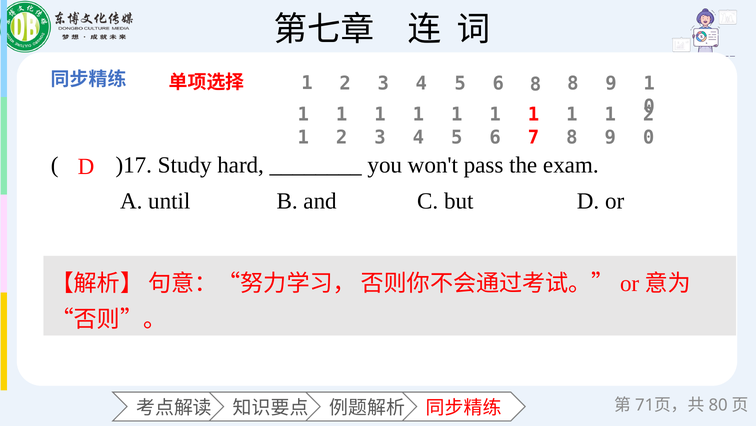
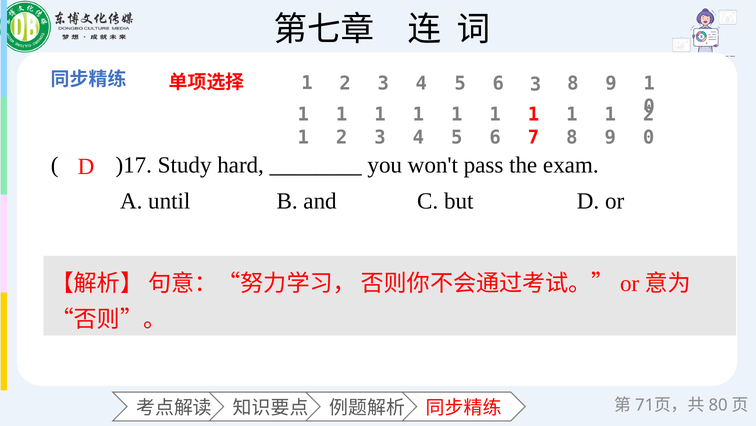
6 8: 8 -> 3 (536, 84)
